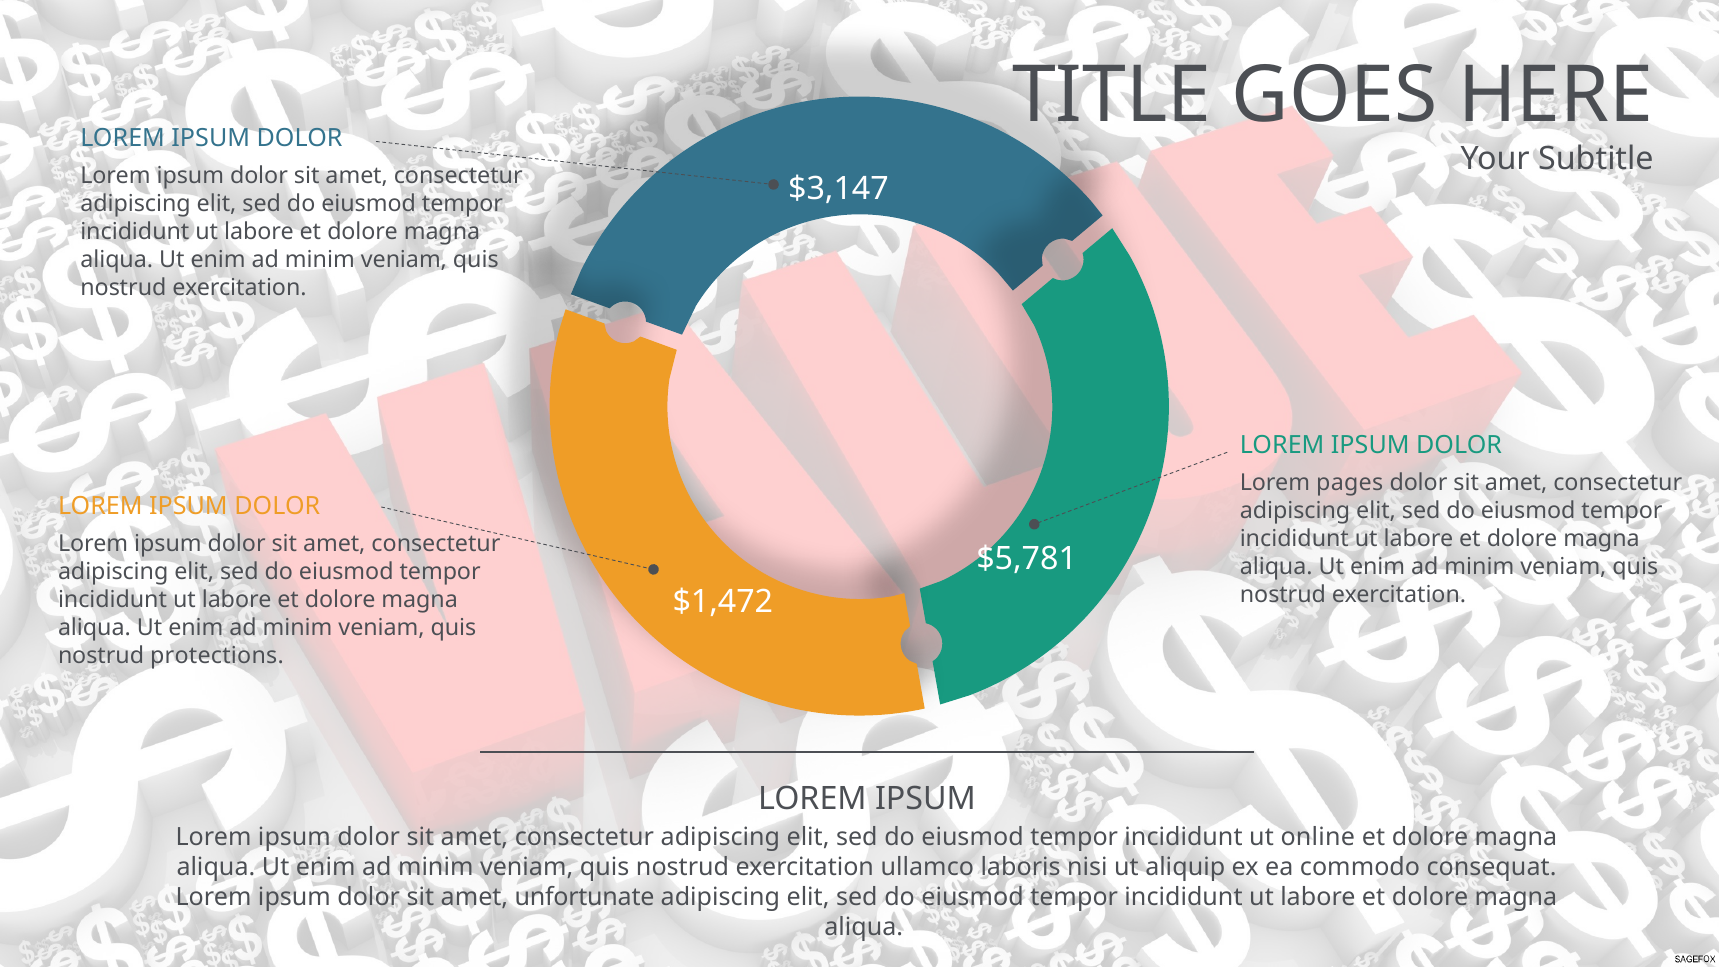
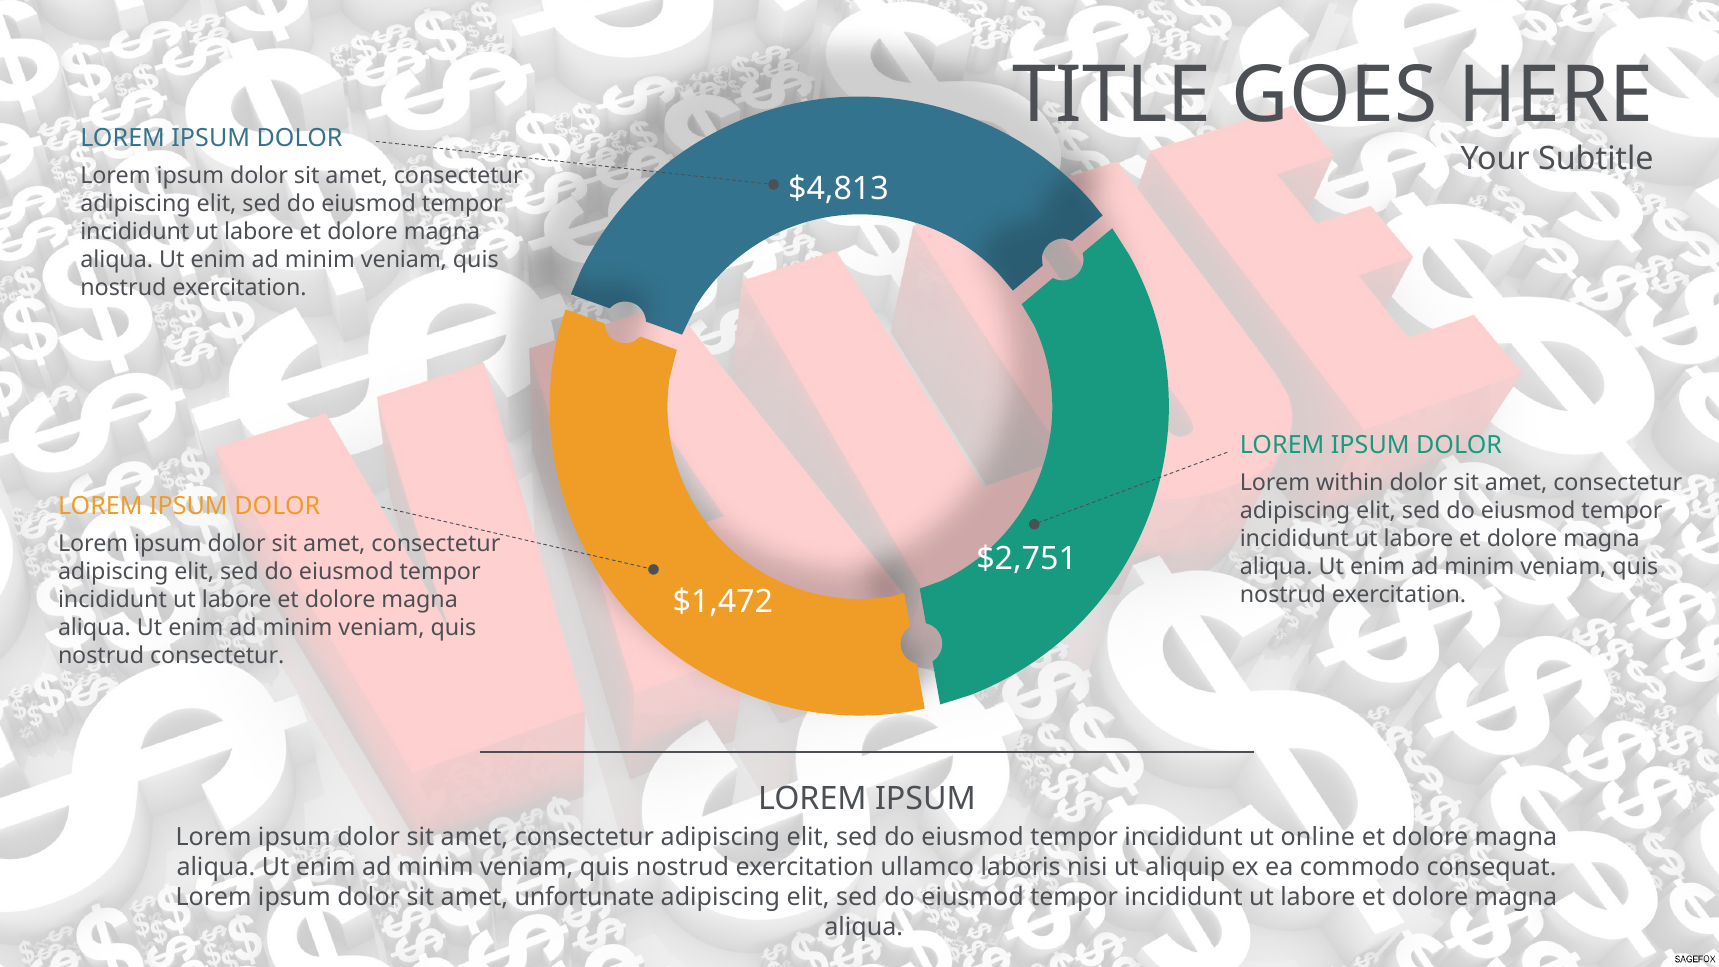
$3,147: $3,147 -> $4,813 (838, 189)
pages: pages -> within (1350, 483)
$5,781: $5,781 -> $2,751 (1027, 559)
nostrud protections: protections -> consectetur (217, 656)
